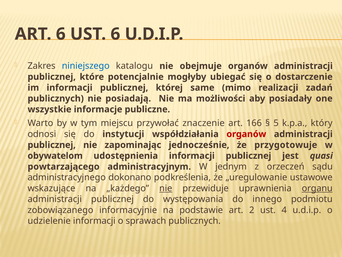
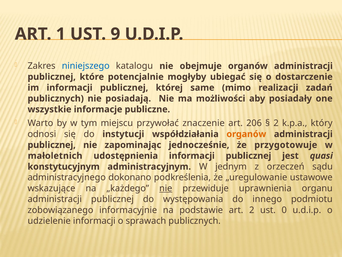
ART 6: 6 -> 1 (61, 34)
UST 6: 6 -> 9 (115, 34)
166: 166 -> 206 (254, 123)
5: 5 -> 2 (276, 123)
organów colour: red -> orange (246, 134)
obywatelom: obywatelom -> małoletnich (55, 156)
powtarzającego: powtarzającego -> konstytucyjnym (64, 166)
organu underline: present -> none (317, 188)
4: 4 -> 0 (284, 210)
